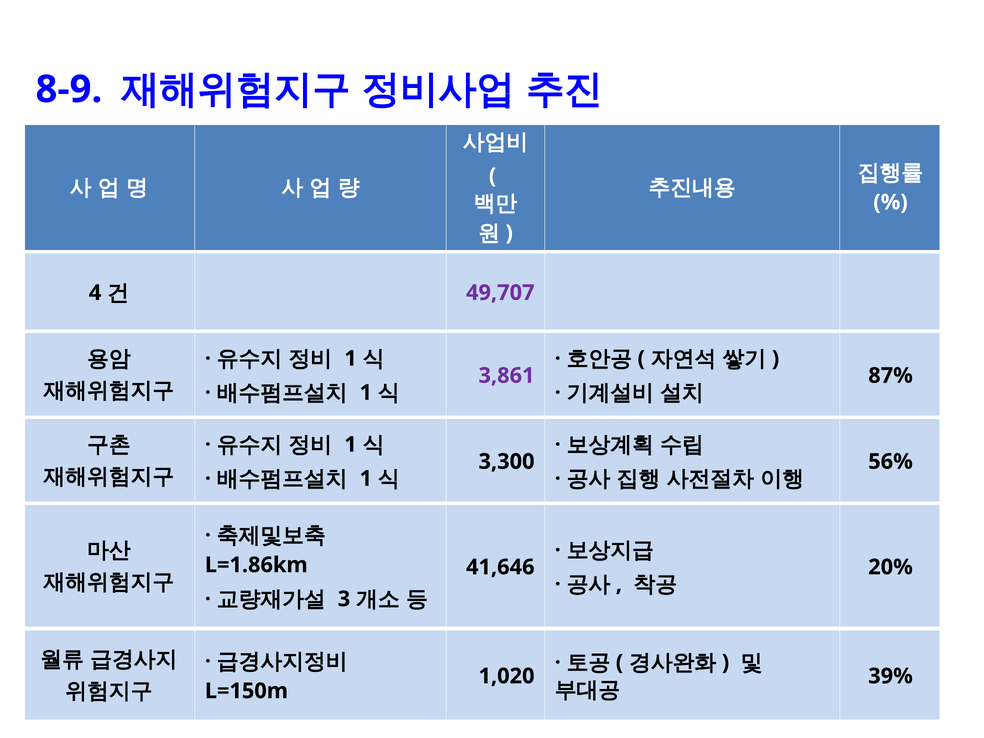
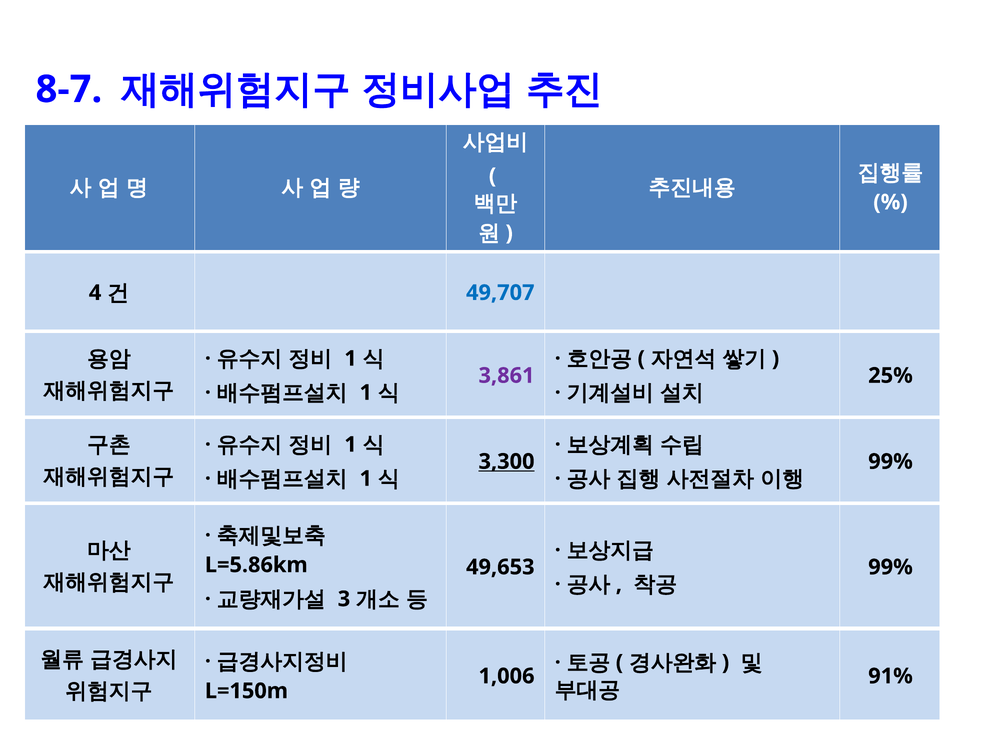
8-9: 8-9 -> 8-7 (69, 89)
49,707 colour: purple -> blue (500, 293)
87%: 87% -> 25% (891, 376)
3,300 underline: none -> present (507, 462)
56%: 56% -> 99% (891, 462)
L=1.86km: L=1.86km -> L=5.86km (256, 565)
41,646: 41,646 -> 49,653 (500, 567)
20%: 20% -> 99% (891, 567)
1,020: 1,020 -> 1,006 (507, 676)
39%: 39% -> 91% (891, 676)
